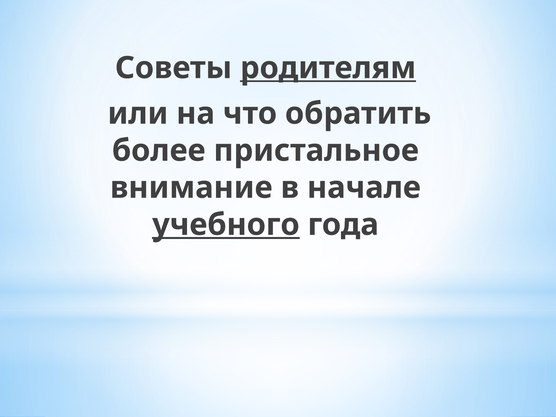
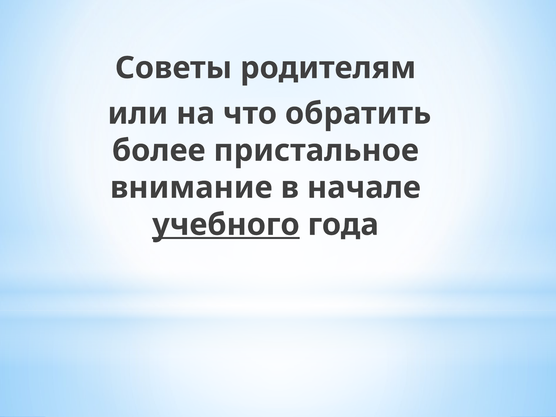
родителям underline: present -> none (328, 68)
